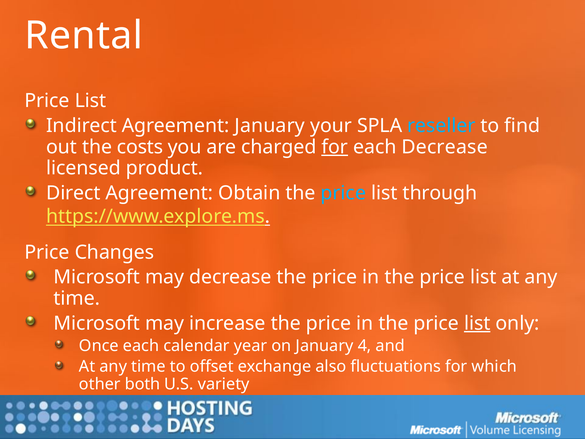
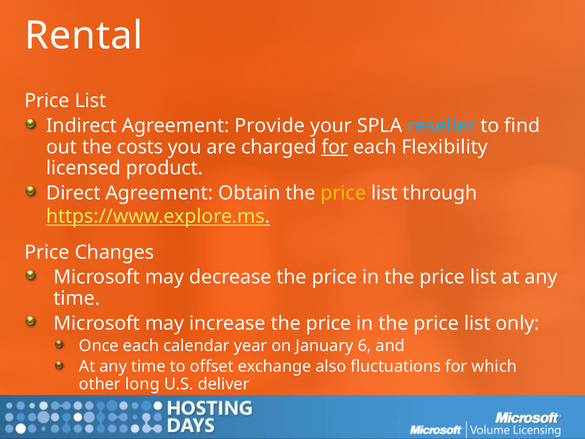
Agreement January: January -> Provide (270, 126)
each Decrease: Decrease -> Flexibility (445, 147)
price colour: light blue -> yellow (343, 193)
list underline: present -> none (477, 323)
4: 4 -> 6 (365, 346)
both: both -> long (142, 384)
variety: variety -> deliver (224, 384)
